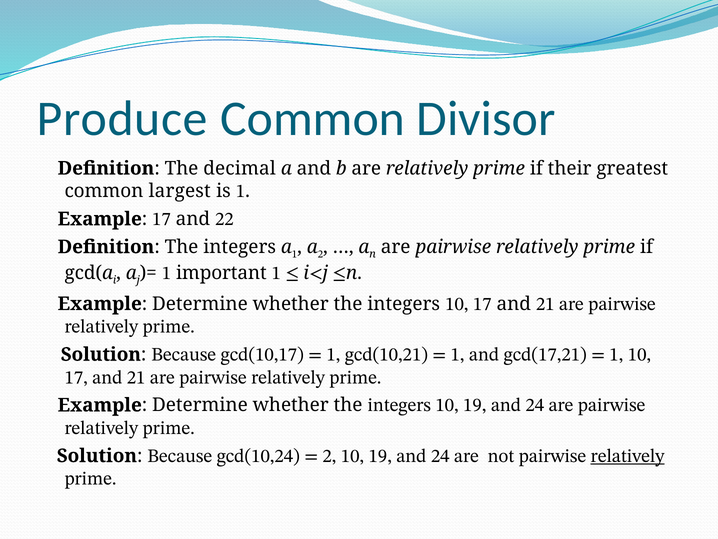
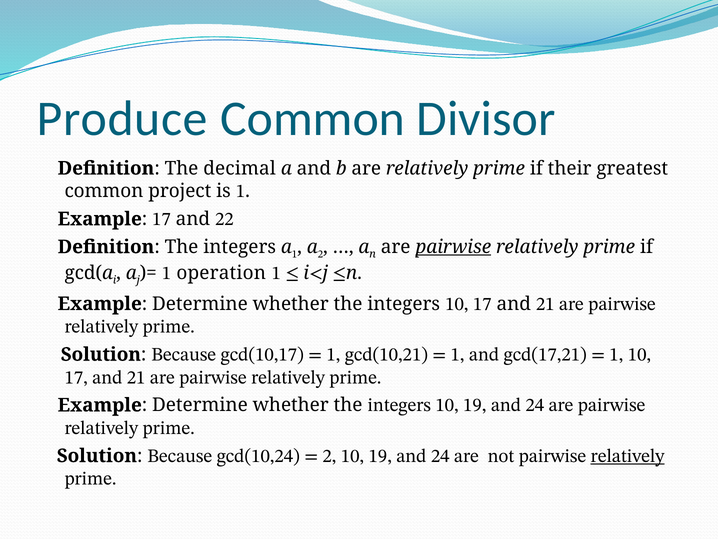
largest: largest -> project (180, 191)
pairwise underline: none -> present (453, 247)
important: important -> operation (221, 273)
